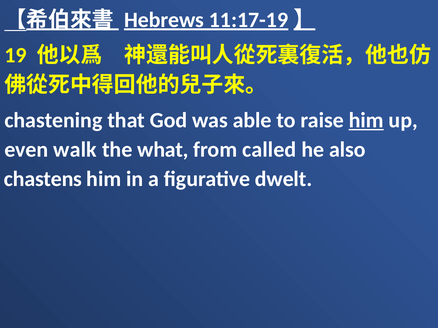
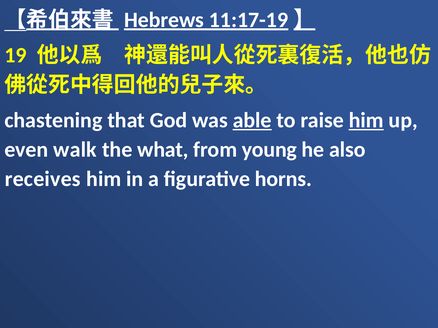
able underline: none -> present (252, 120)
called: called -> young (269, 150)
chastens: chastens -> receives (43, 179)
dwelt: dwelt -> horns (284, 179)
